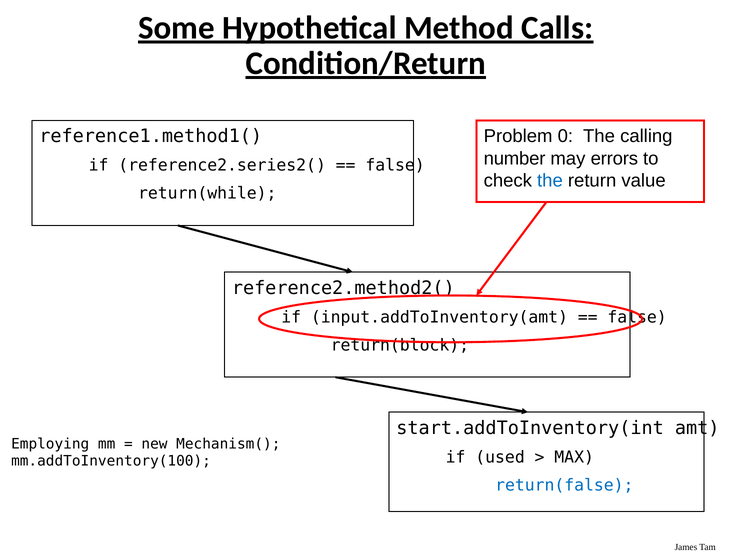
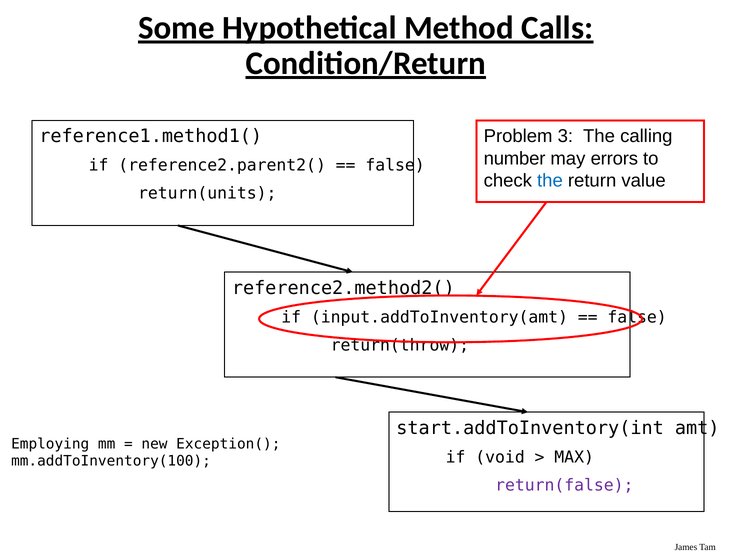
0: 0 -> 3 (565, 136)
reference2.series2(: reference2.series2( -> reference2.parent2( (222, 165)
return(while: return(while -> return(units (207, 193)
return(block: return(block -> return(throw (400, 345)
Mechanism(: Mechanism( -> Exception( (228, 444)
used: used -> void (500, 457)
return(false colour: blue -> purple (564, 485)
